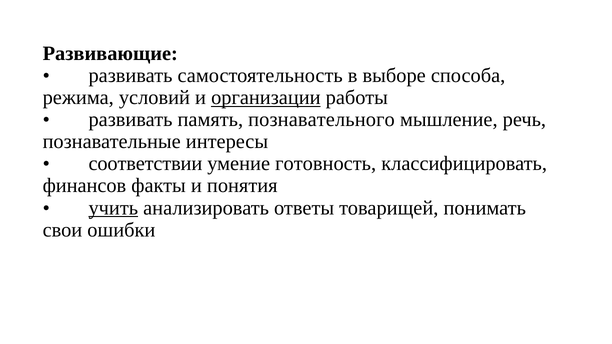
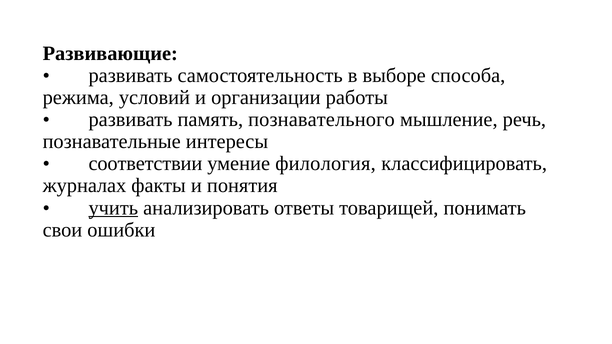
организации underline: present -> none (266, 98)
готовность: готовность -> филология (326, 164)
финансов: финансов -> журналах (84, 186)
